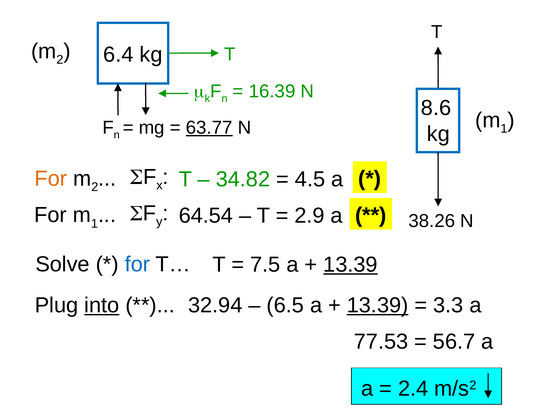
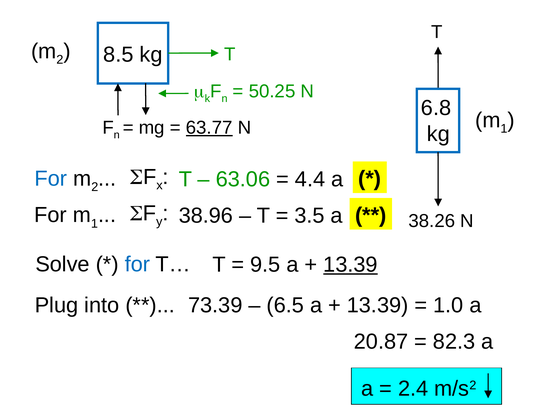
6.4: 6.4 -> 8.5 (118, 55)
16.39: 16.39 -> 50.25 (272, 91)
8.6: 8.6 -> 6.8 (436, 108)
For colour: orange -> blue (51, 179)
34.82: 34.82 -> 63.06 (243, 179)
4.5: 4.5 -> 4.4 (310, 179)
64.54: 64.54 -> 38.96 (206, 216)
2.9: 2.9 -> 3.5 (310, 216)
7.5: 7.5 -> 9.5 (265, 265)
into underline: present -> none (102, 305)
32.94: 32.94 -> 73.39 (215, 305)
13.39 underline: present -> none (378, 305)
3.3: 3.3 -> 1.0 (448, 305)
77.53: 77.53 -> 20.87 (381, 342)
56.7: 56.7 -> 82.3 (454, 342)
